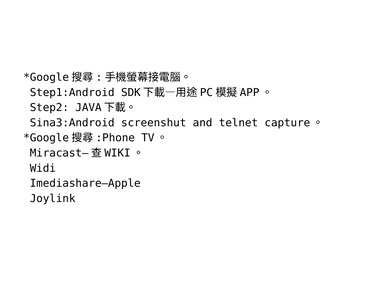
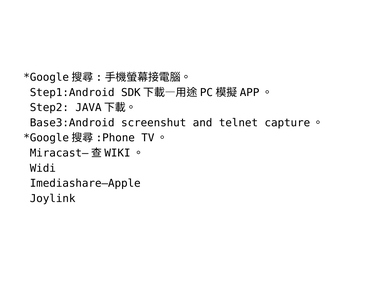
Sina3:Android: Sina3:Android -> Base3:Android (72, 123)
